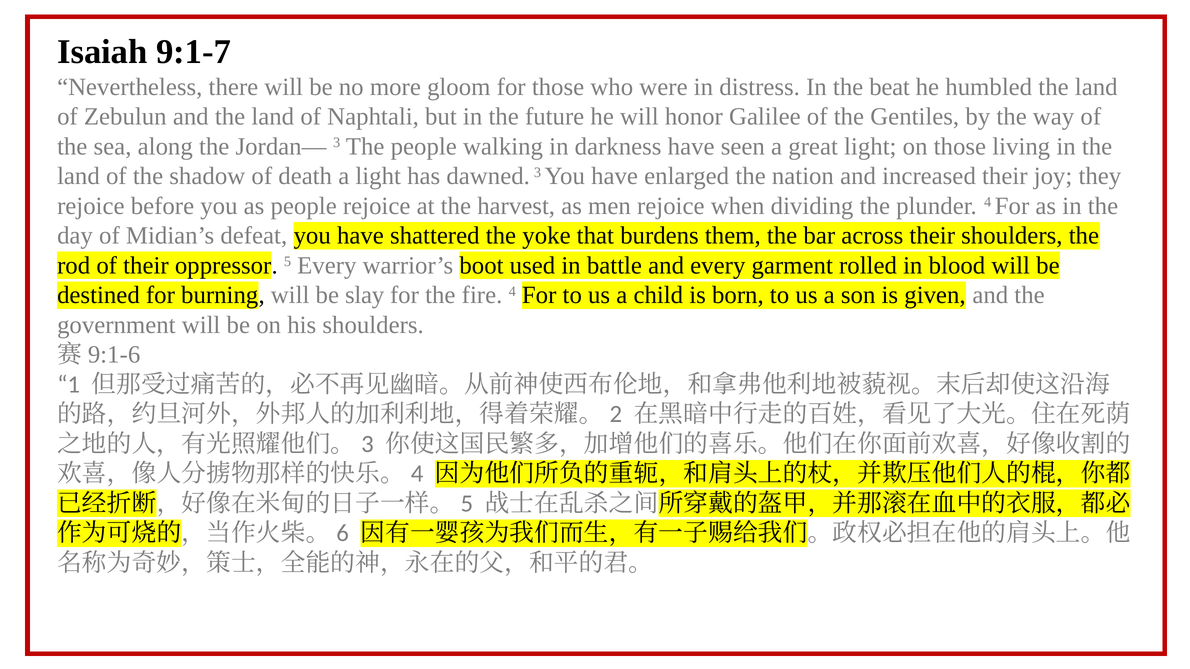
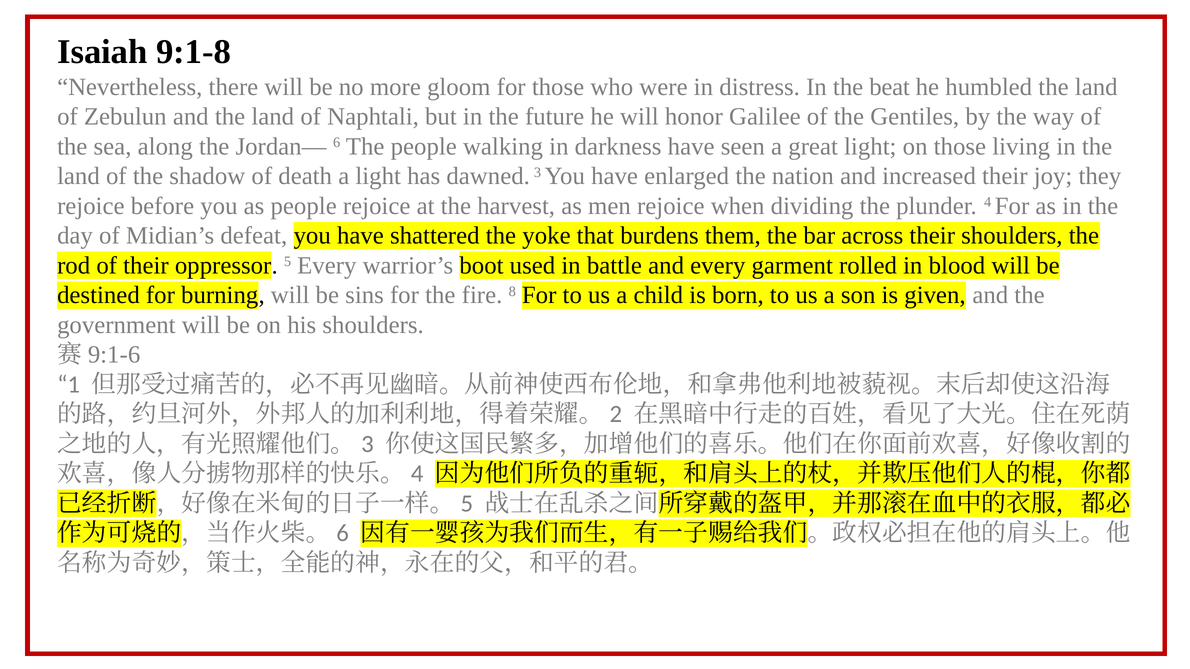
9:1-7: 9:1-7 -> 9:1-8 (194, 52)
Jordan— 3: 3 -> 6 (337, 143)
slay: slay -> sins (365, 295)
fire 4: 4 -> 8 (512, 291)
